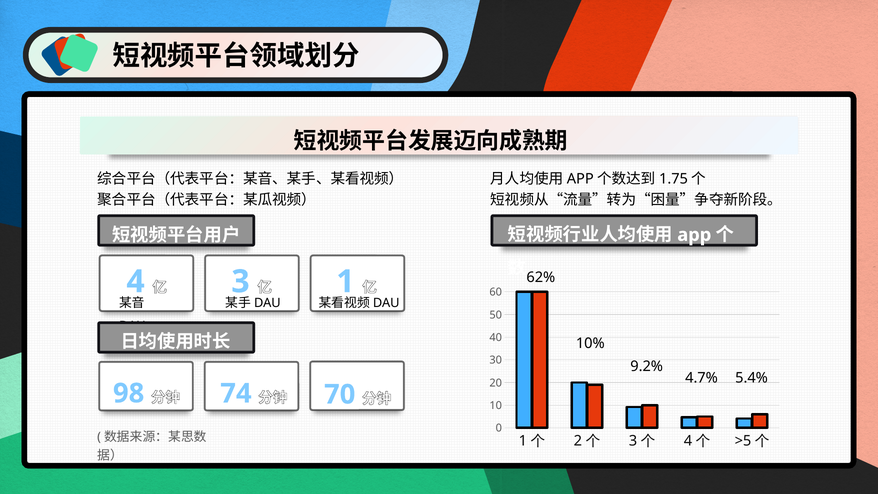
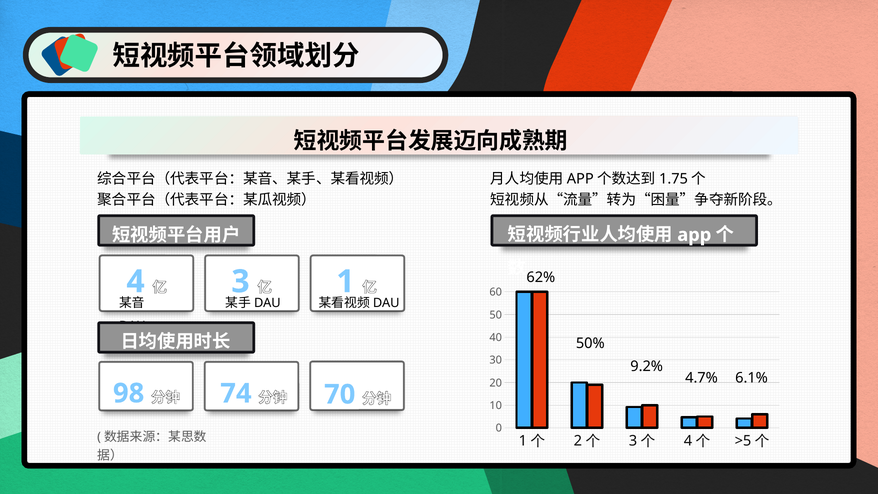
10%: 10% -> 50% (590, 343)
5.4%: 5.4% -> 6.1% (752, 378)
